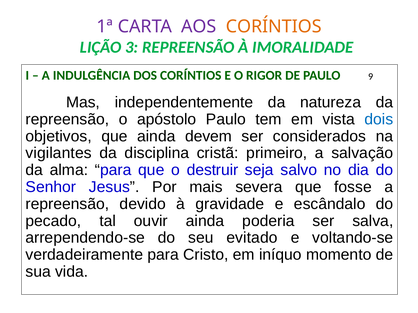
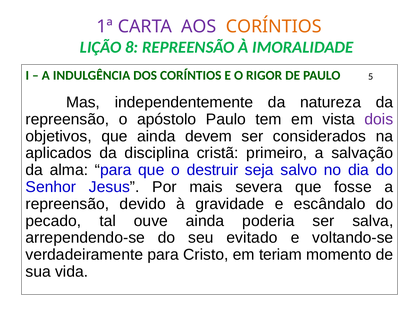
3: 3 -> 8 (132, 47)
9: 9 -> 5 (371, 77)
dois colour: blue -> purple (379, 119)
vigilantes: vigilantes -> aplicados (59, 153)
ouvir: ouvir -> ouve (151, 221)
iníquo: iníquo -> teriam (280, 255)
